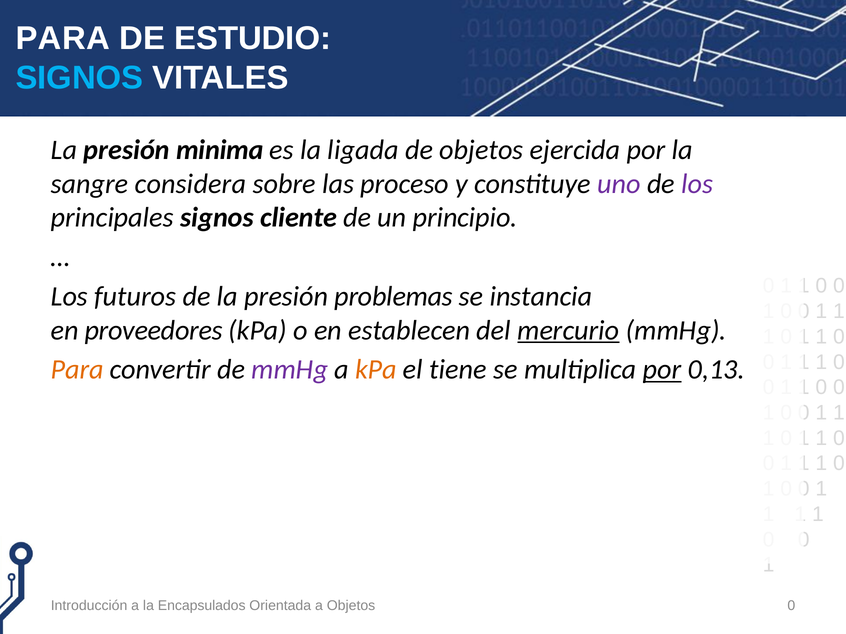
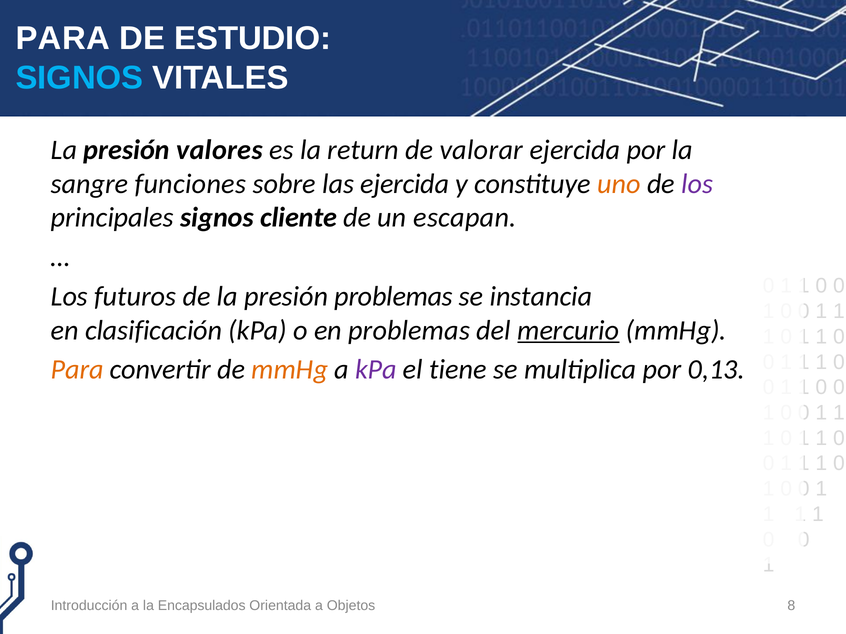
minima: minima -> valores (219, 150)
ligada: ligada -> return (363, 150)
de objetos: objetos -> valorar (481, 150)
considera: considera -> funciones (190, 184)
las proceso: proceso -> ejercida (405, 184)
uno colour: purple -> orange (619, 184)
principio: principio -> escapan (465, 218)
proveedores: proveedores -> clasificación (154, 330)
en establecen: establecen -> problemas (409, 330)
mmHg colour: purple -> orange (290, 370)
kPa colour: orange -> purple (376, 370)
por underline: present -> none (662, 370)
Objetos 0: 0 -> 8 (791, 606)
